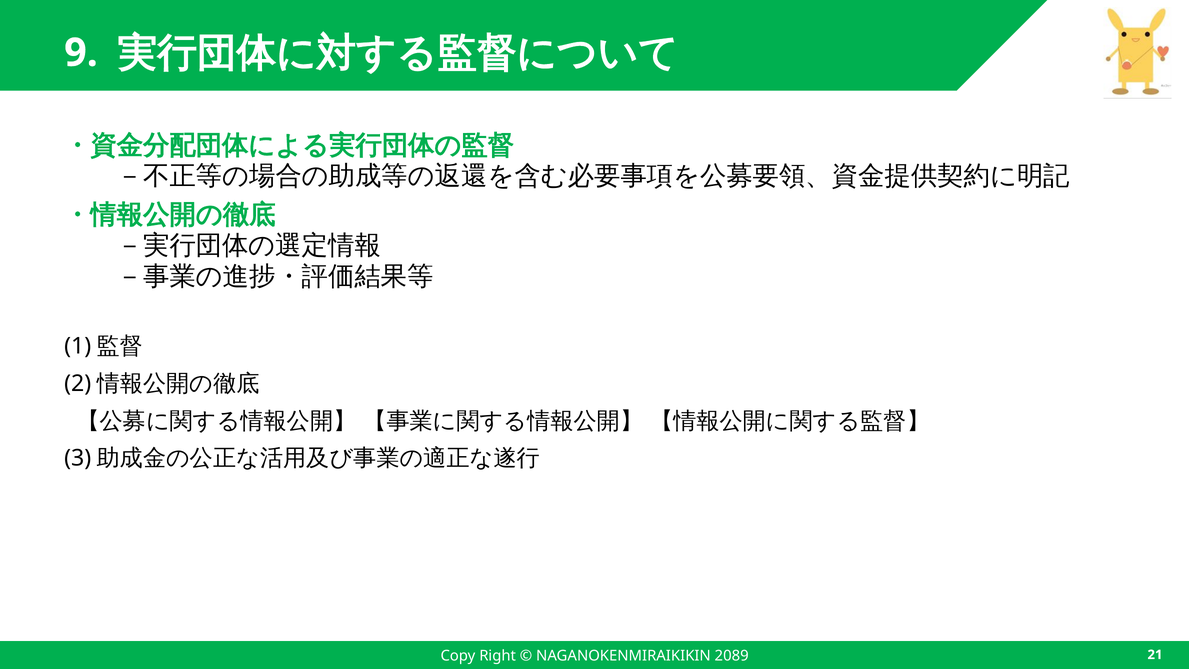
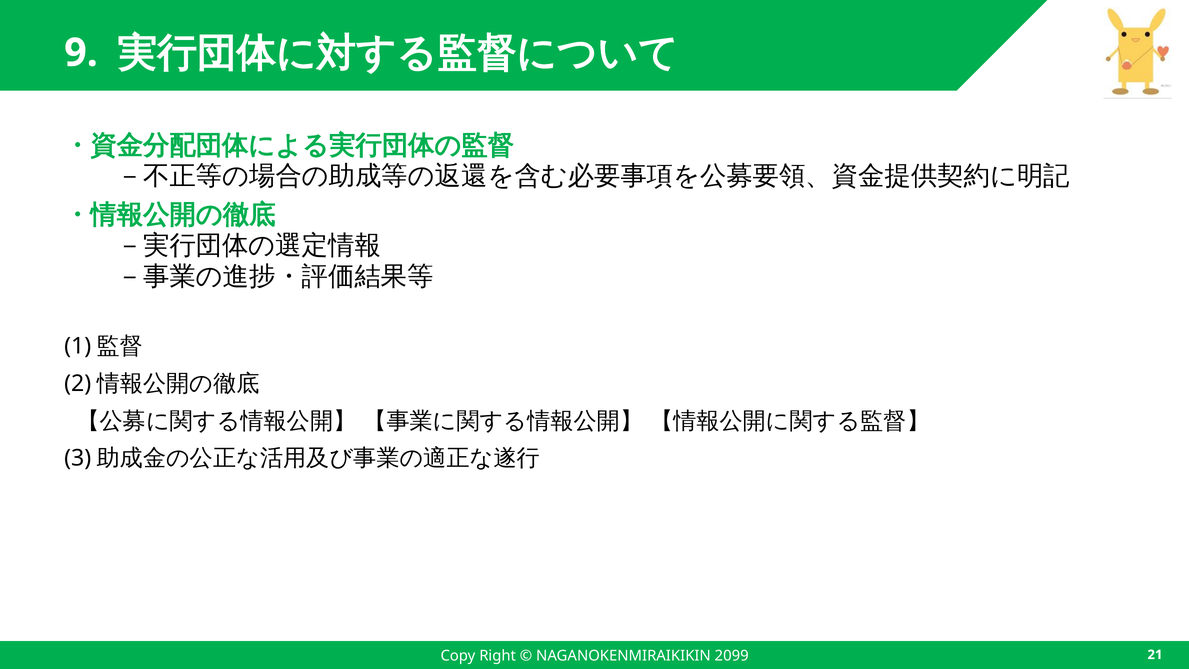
2089: 2089 -> 2099 (732, 656)
